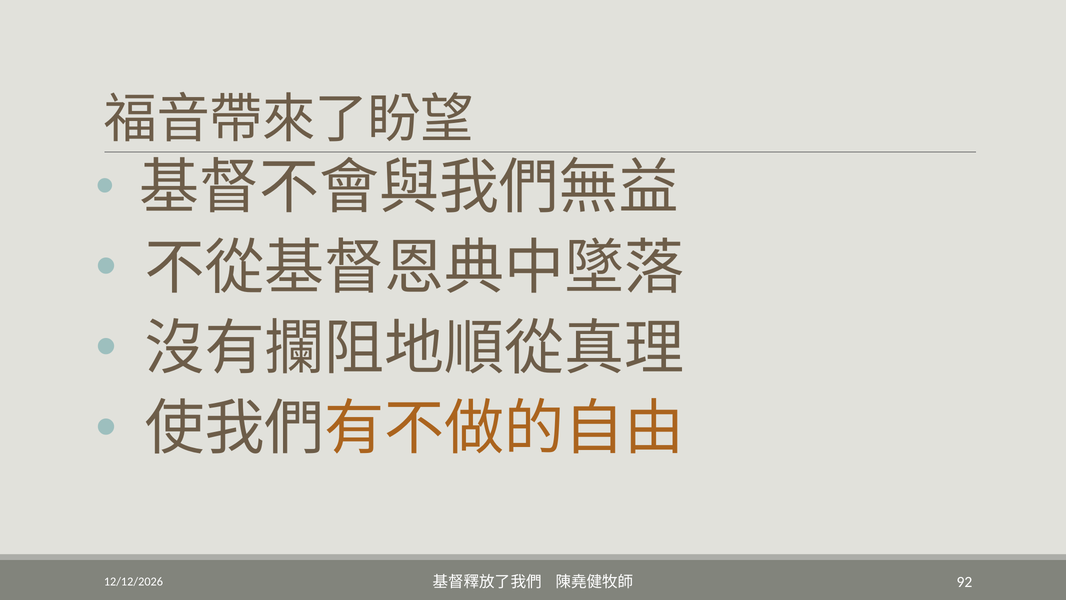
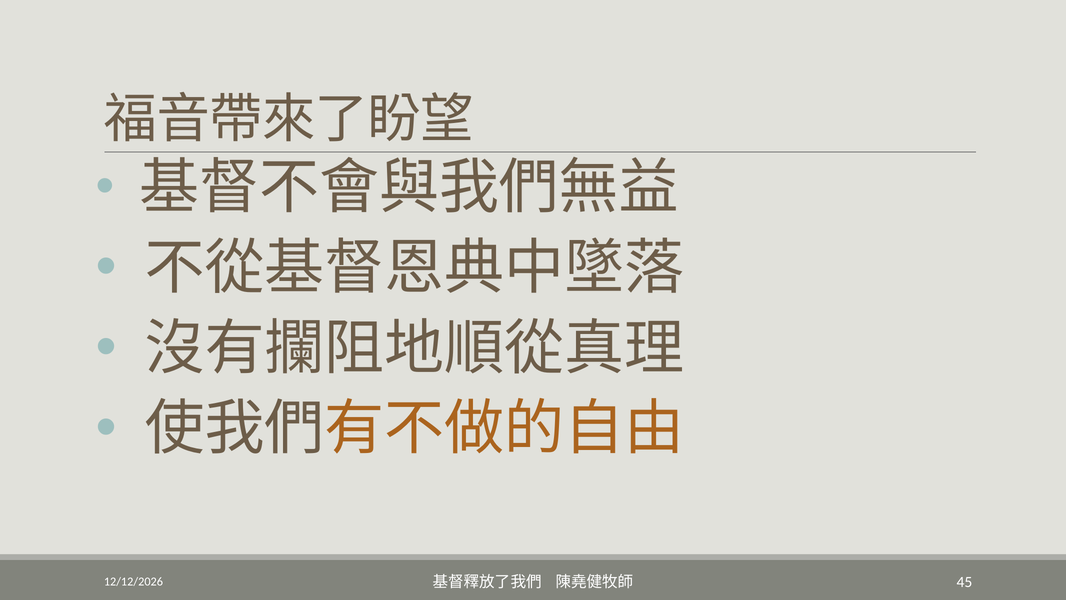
92: 92 -> 45 (964, 582)
